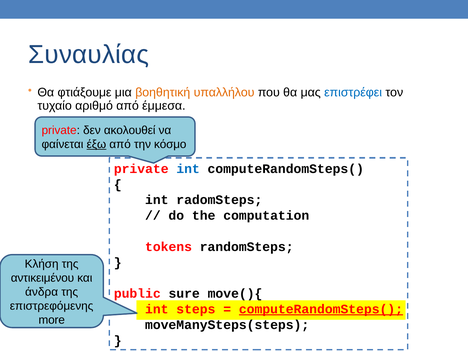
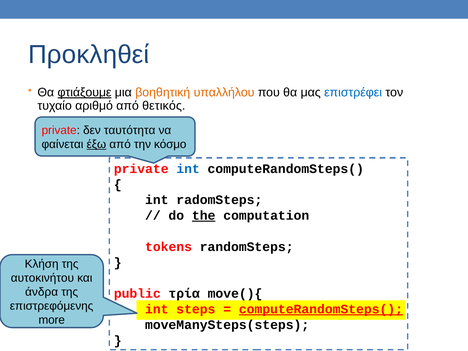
Συναυλίας: Συναυλίας -> Προκληθεί (89, 54)
φτιάξουμε underline: none -> present (85, 93)
έμμεσα: έμμεσα -> θετικός (164, 106)
ακολουθεί: ακολουθεί -> ταυτότητα (130, 130)
the underline: none -> present (204, 216)
αντικειμένου: αντικειμένου -> αυτοκινήτου (42, 278)
sure: sure -> τρία (184, 294)
